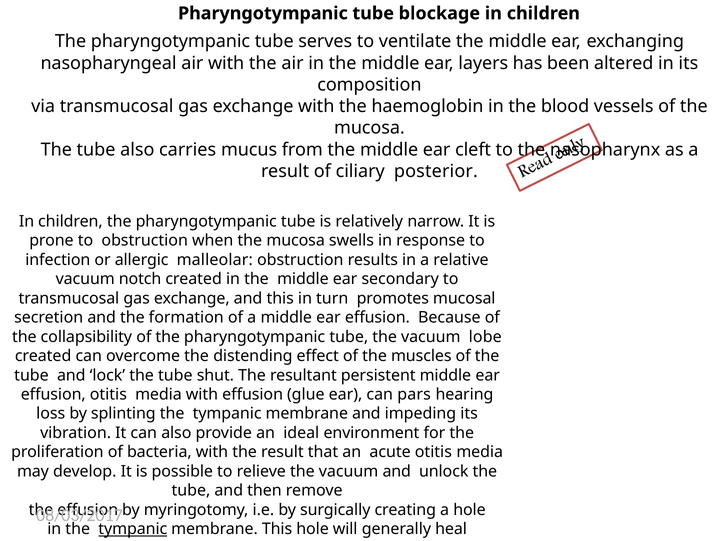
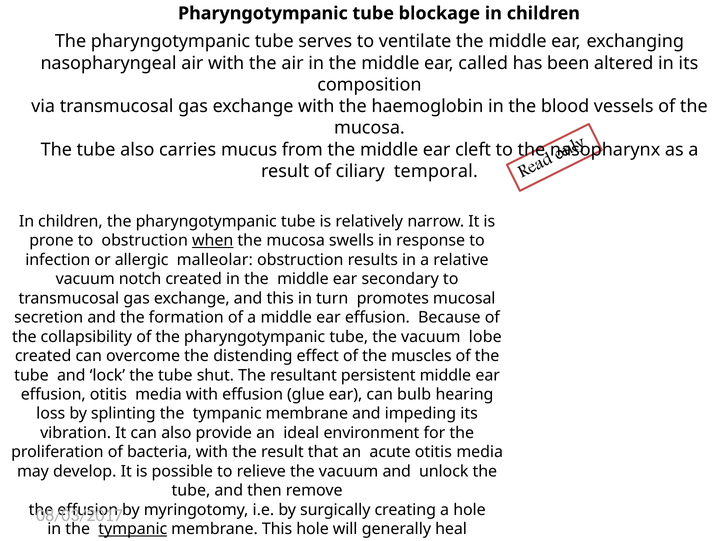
layers: layers -> called (483, 63)
posterior: posterior -> temporal (436, 171)
when underline: none -> present (213, 241)
pars: pars -> bulb (414, 394)
